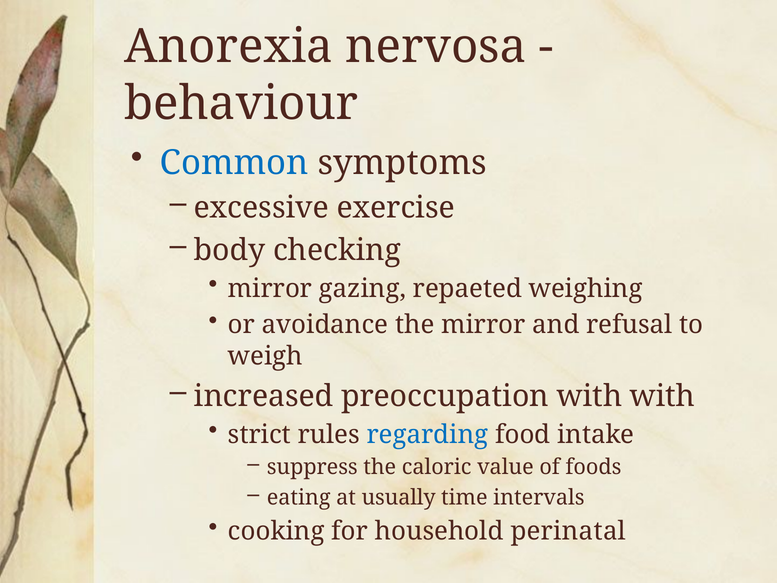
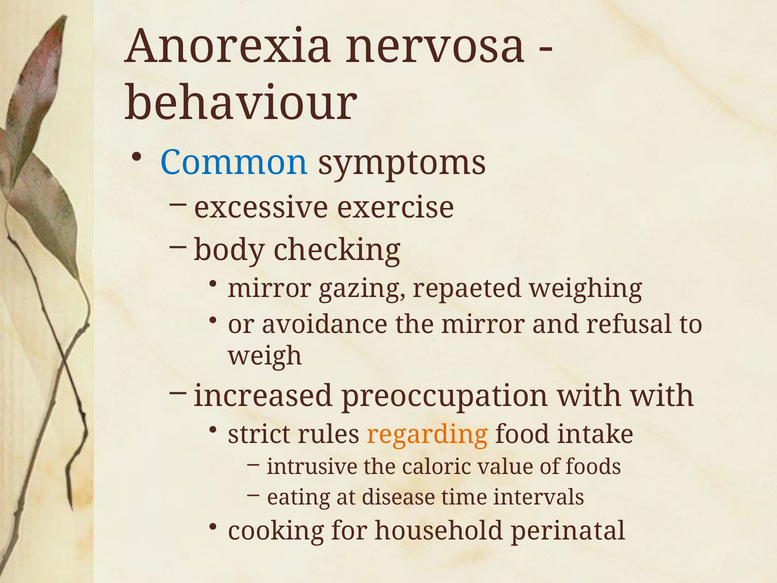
regarding colour: blue -> orange (428, 434)
suppress: suppress -> intrusive (312, 467)
usually: usually -> disease (399, 497)
